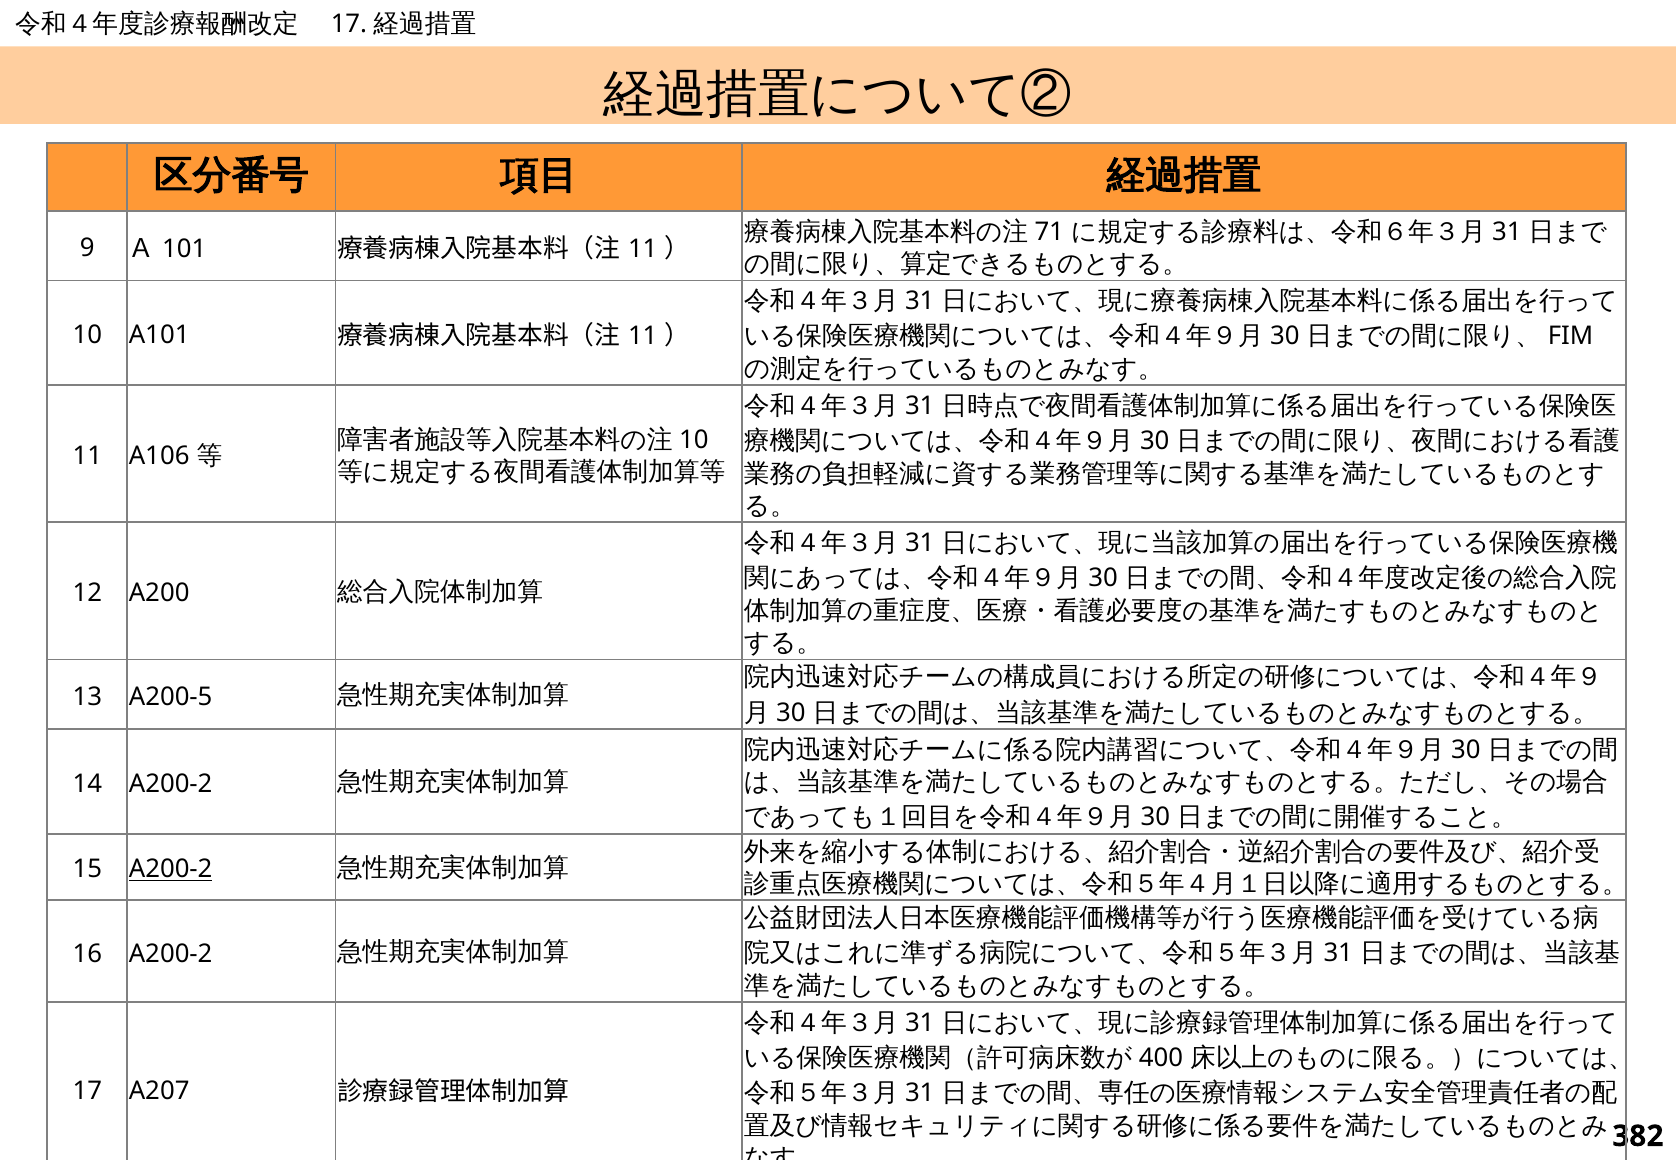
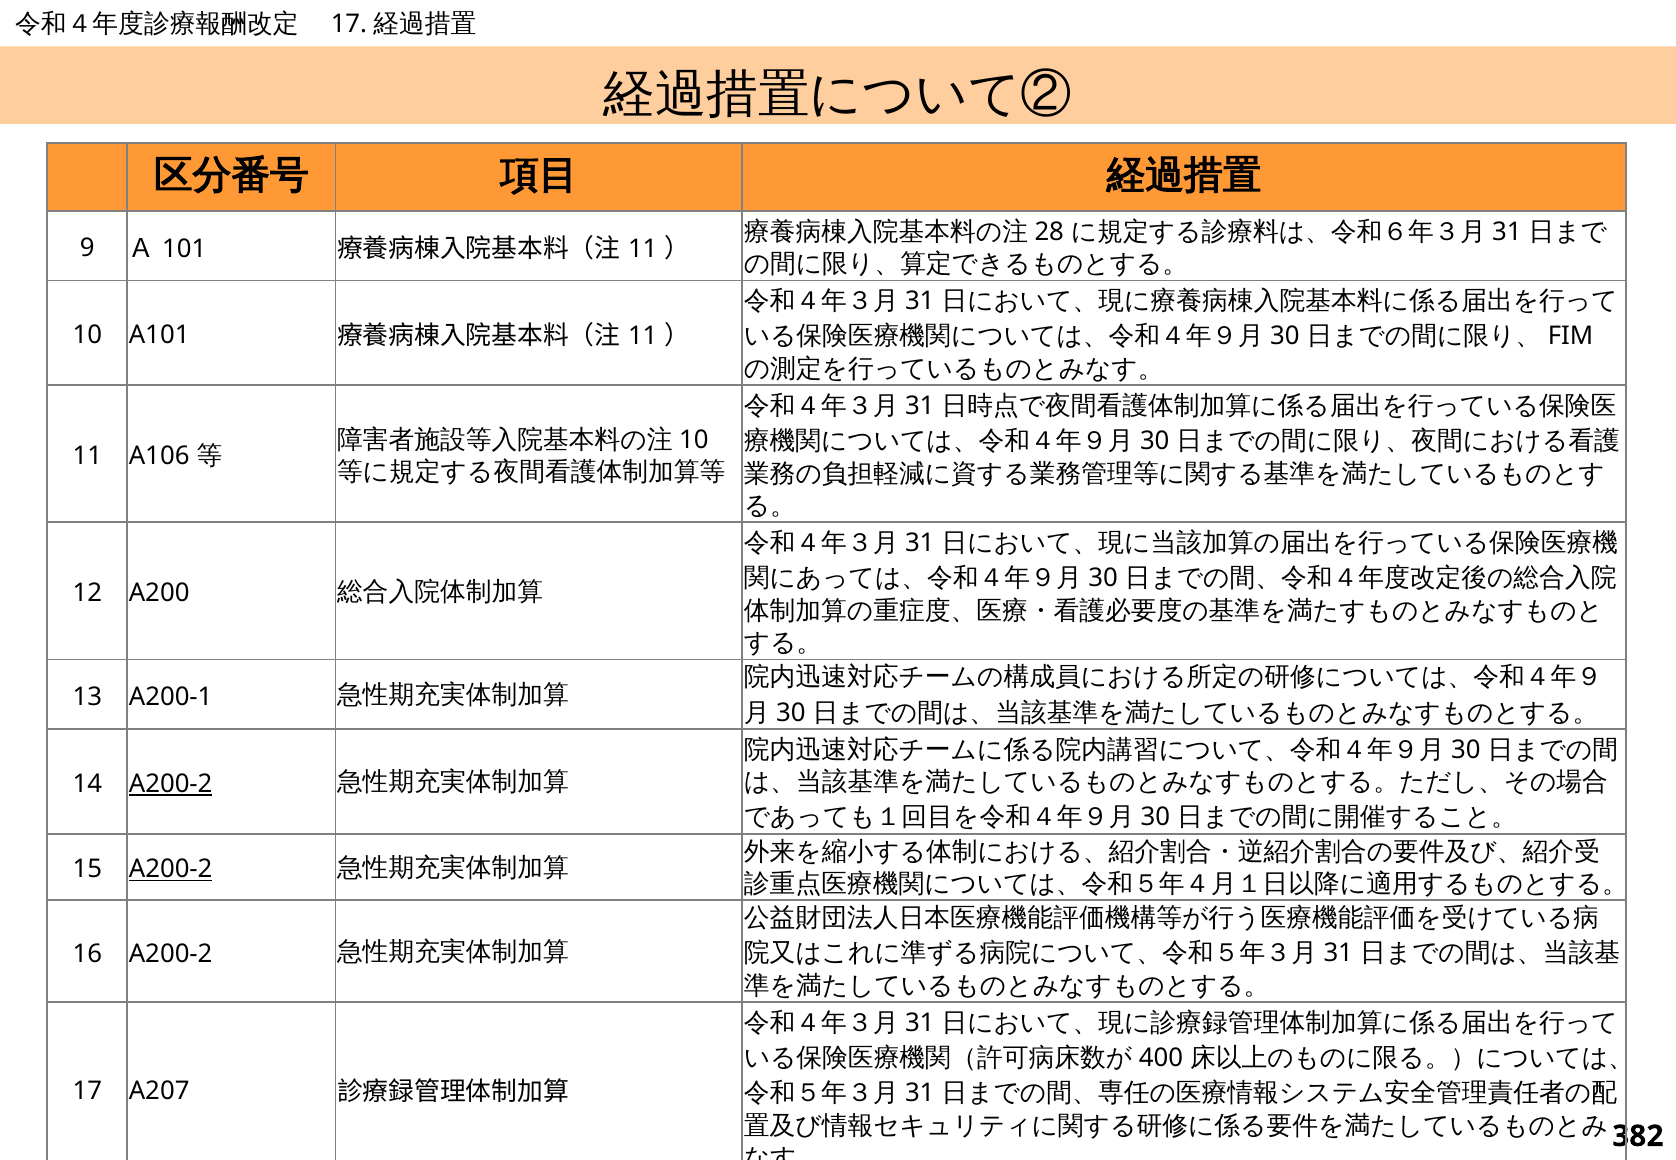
71: 71 -> 28 (1049, 232)
A200-5: A200-5 -> A200-1 (171, 697)
A200-2 underline: none -> present (171, 784)
